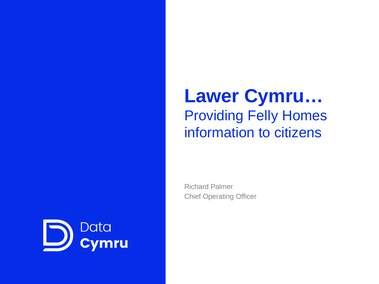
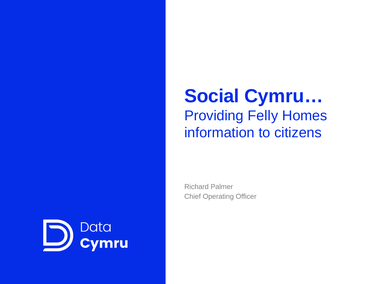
Lawer: Lawer -> Social (212, 96)
